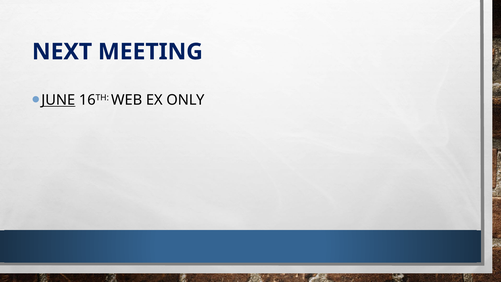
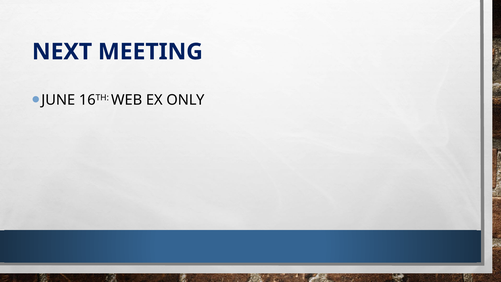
JUNE underline: present -> none (58, 100)
